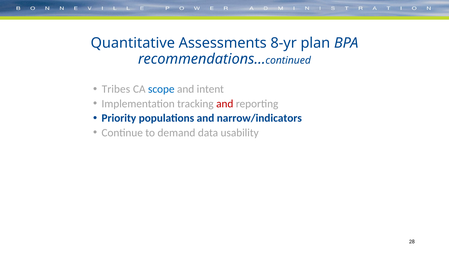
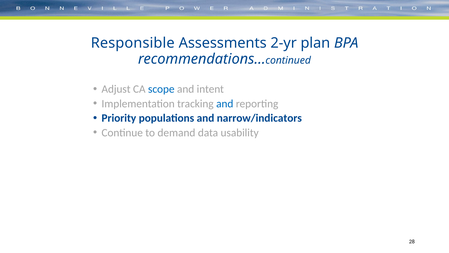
Quantitative: Quantitative -> Responsible (133, 43)
8-yr: 8-yr -> 2-yr (284, 43)
Tribes: Tribes -> Adjust (116, 89)
and colour: red -> blue (225, 104)
